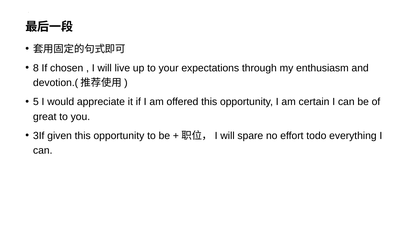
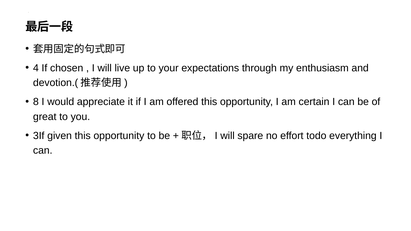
8: 8 -> 4 (36, 68)
5: 5 -> 8 (36, 102)
